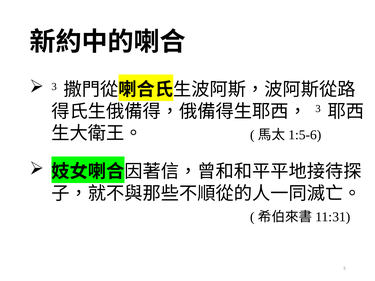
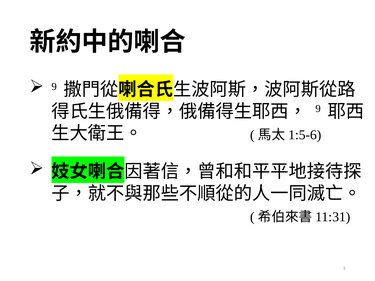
3: 3 -> 9 (54, 87)
3: 3 -> 9 (318, 109)
